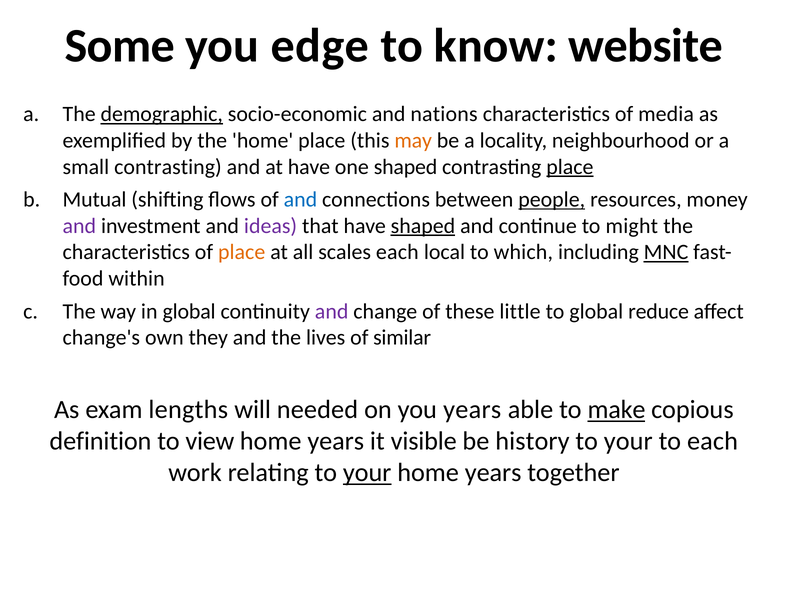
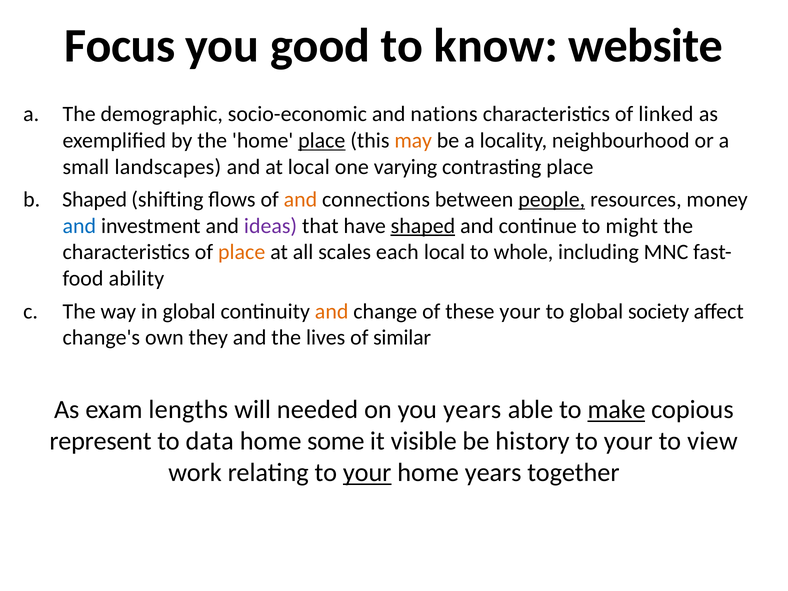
Some: Some -> Focus (120, 46)
edge: edge -> good (320, 46)
demographic underline: present -> none (162, 114)
media: media -> linked (666, 114)
place underline: none -> present (322, 141)
small contrasting: contrasting -> landscapes (168, 167)
at have: have -> local (309, 167)
one shaped: shaped -> varying (406, 167)
place underline: present -> none (570, 167)
Mutual: Mutual -> Shaped (95, 200)
and colour: blue -> orange (300, 200)
and colour: purple -> blue (79, 226)
which: which -> whole (524, 252)
MNC underline: present -> none (666, 252)
within: within -> ability (136, 278)
and colour: purple -> orange (332, 311)
these little: little -> your (520, 311)
reduce: reduce -> society (659, 311)
definition: definition -> represent (101, 441)
view: view -> data (210, 441)
years: years -> some (336, 441)
to each: each -> view (712, 441)
